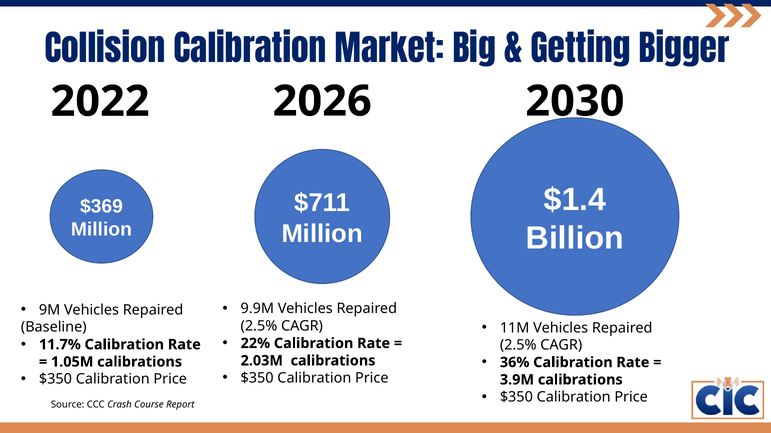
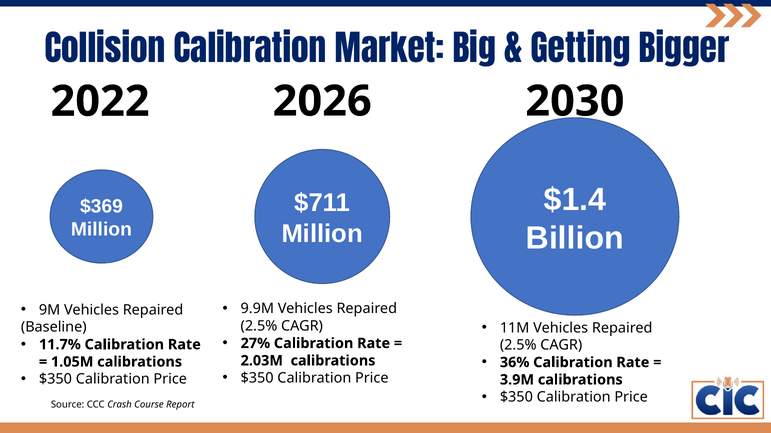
22%: 22% -> 27% (255, 344)
